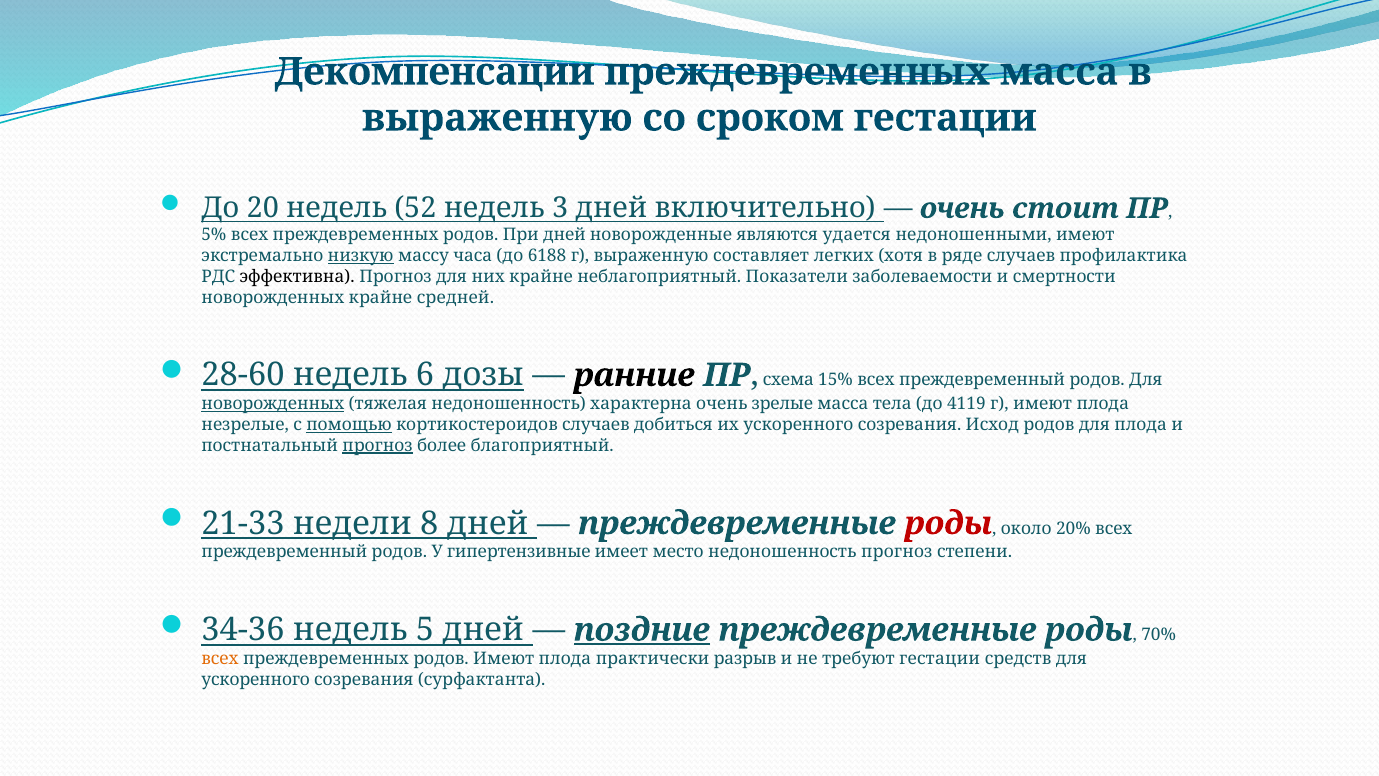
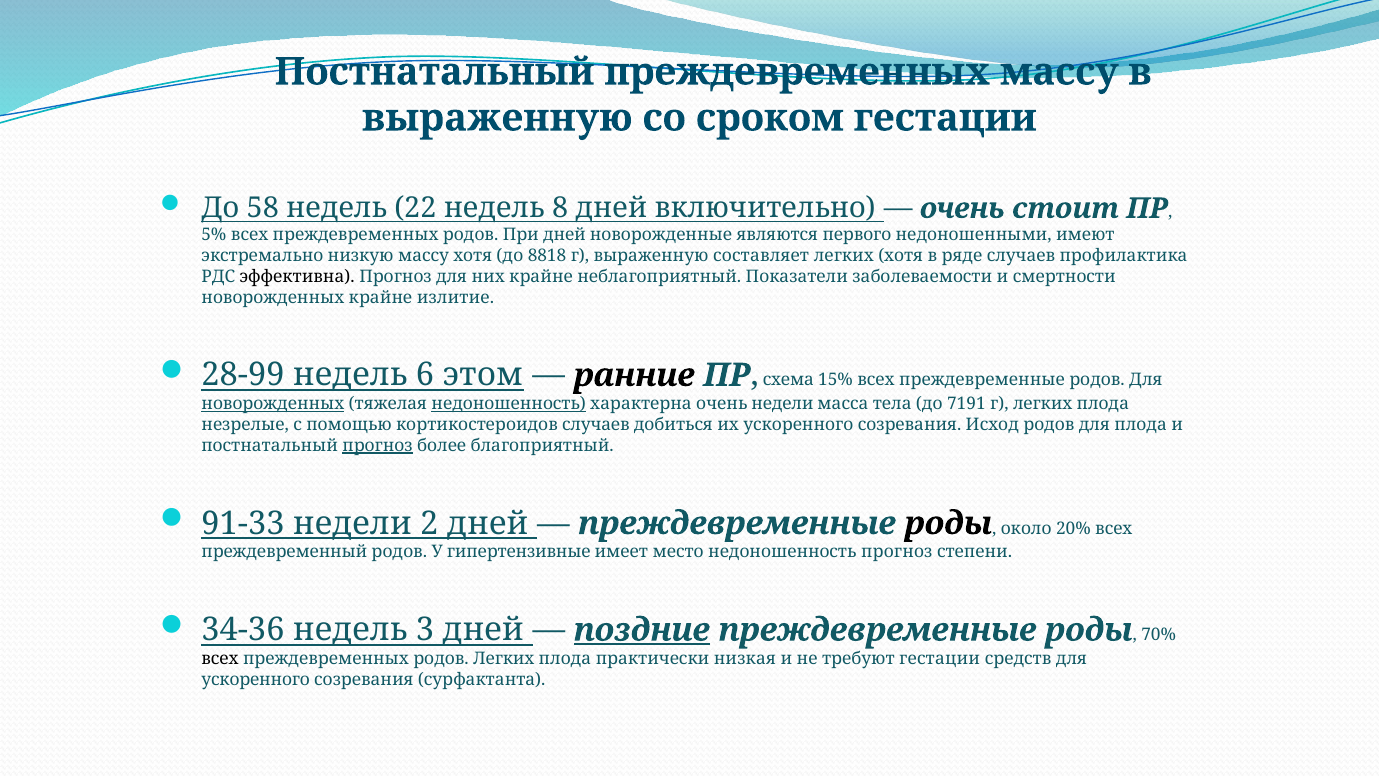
Декомпенсации: Декомпенсации -> Постнатальный (434, 72)
преждевременных масса: масса -> массу (1059, 72)
20: 20 -> 58 (263, 208)
52: 52 -> 22 (415, 208)
3: 3 -> 8 (560, 208)
удается: удается -> первого (857, 235)
низкую underline: present -> none (361, 256)
массу часа: часа -> хотя (473, 256)
6188: 6188 -> 8818 (547, 256)
средней: средней -> излитие (455, 297)
28-60: 28-60 -> 28-99 (243, 375)
дозы: дозы -> этом (483, 375)
15% всех преждевременный: преждевременный -> преждевременные (982, 380)
недоношенность underline: none -> present (509, 404)
очень зрелые: зрелые -> недели (782, 404)
4119: 4119 -> 7191 (966, 404)
г имеют: имеют -> легких (1043, 404)
помощью underline: present -> none (349, 425)
21-33: 21-33 -> 91-33 (243, 523)
8: 8 -> 2 (429, 523)
роды colour: red -> black (948, 523)
5: 5 -> 3 (425, 630)
всех colour: orange -> black (220, 659)
родов Имеют: Имеют -> Легких (504, 659)
разрыв: разрыв -> низкая (745, 659)
